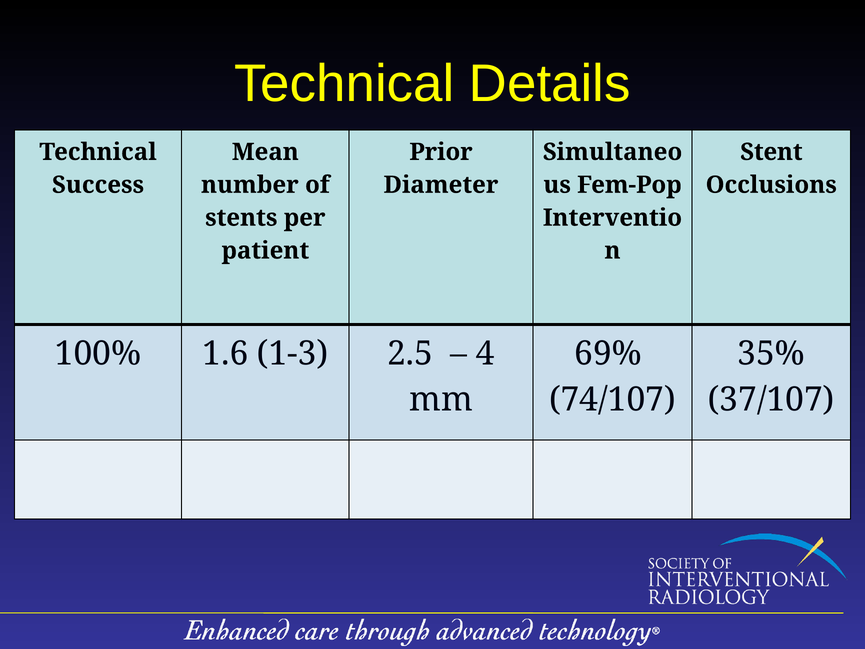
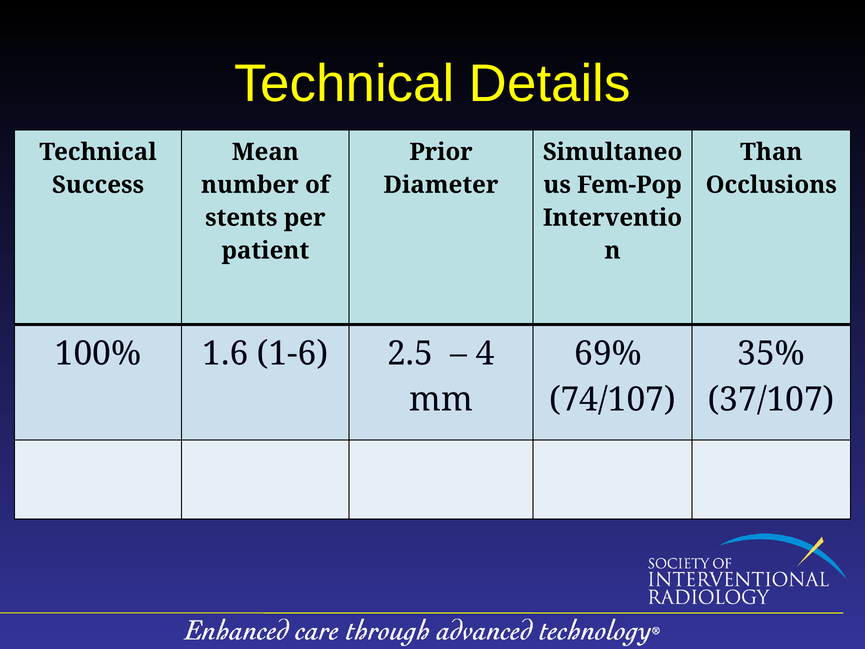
Stent: Stent -> Than (771, 152)
1-3: 1-3 -> 1-6 (293, 354)
